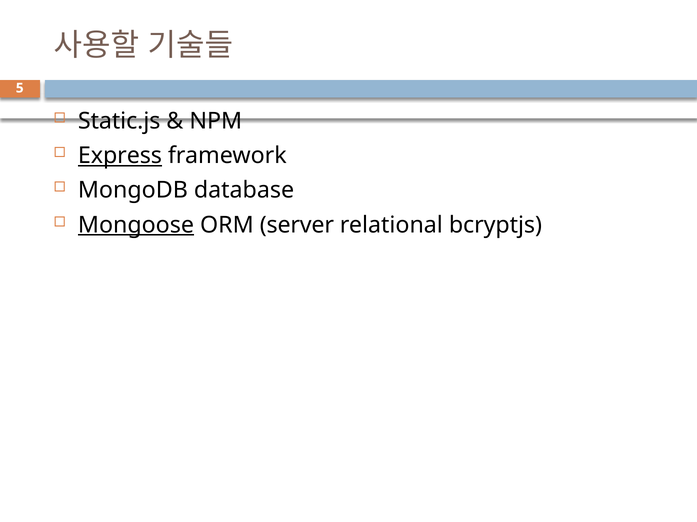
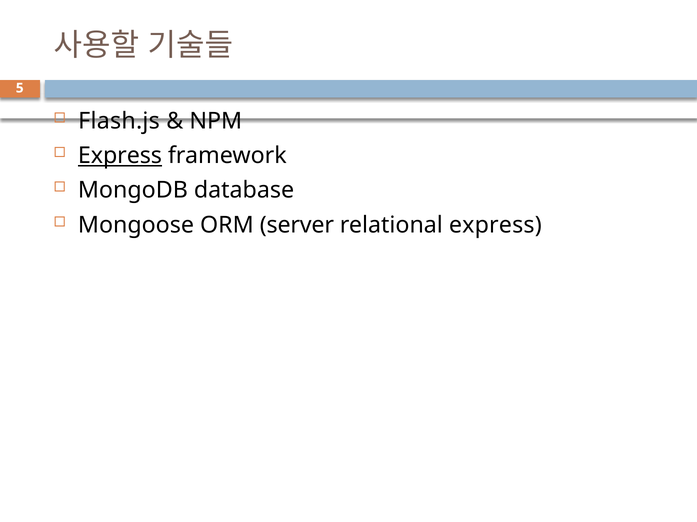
Static.js: Static.js -> Flash.js (119, 121)
Mongoose underline: present -> none (136, 225)
relational bcryptjs: bcryptjs -> express (495, 225)
